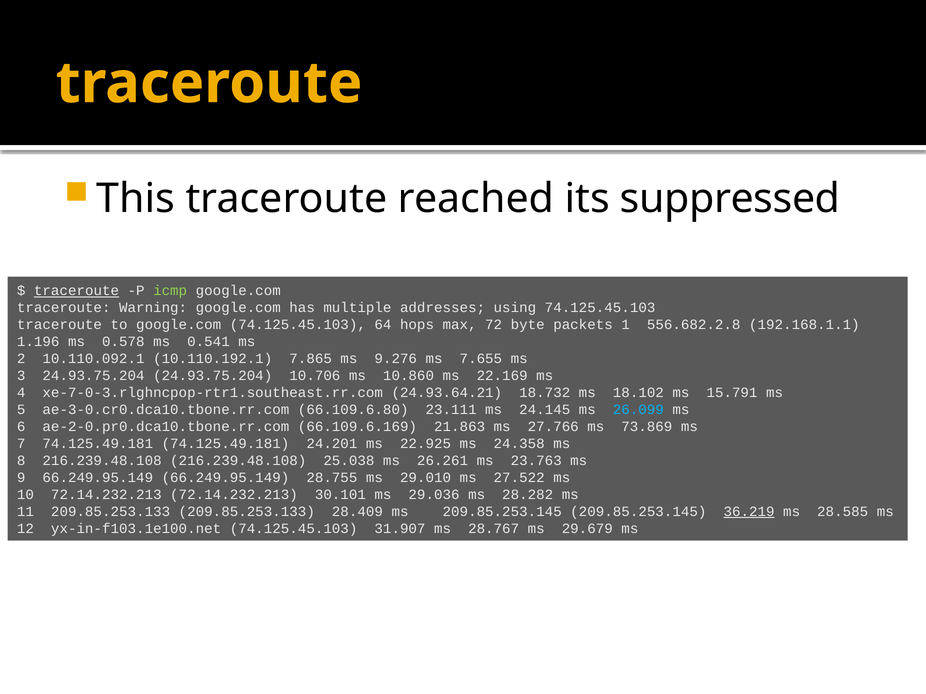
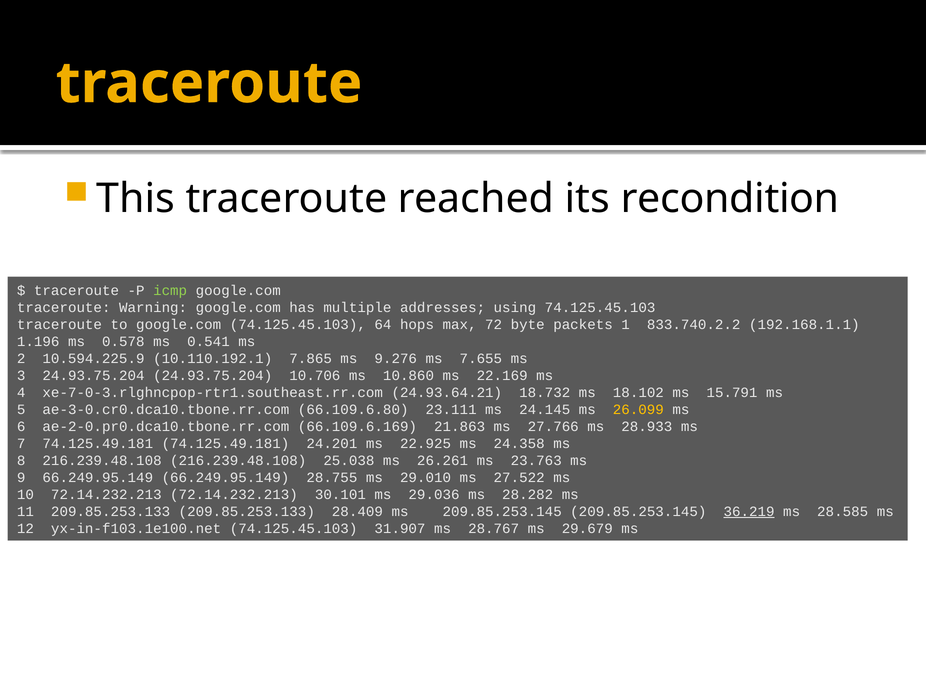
suppressed: suppressed -> recondition (730, 199)
traceroute underline: present -> none (77, 291)
556.682.2.8: 556.682.2.8 -> 833.740.2.2 (694, 325)
10.110.092.1: 10.110.092.1 -> 10.594.225.9 (93, 359)
26.099 colour: light blue -> yellow (638, 410)
73.869: 73.869 -> 28.933 (647, 427)
